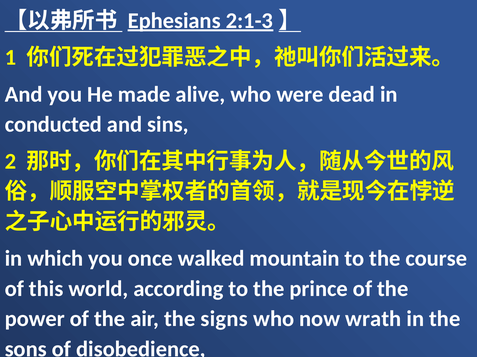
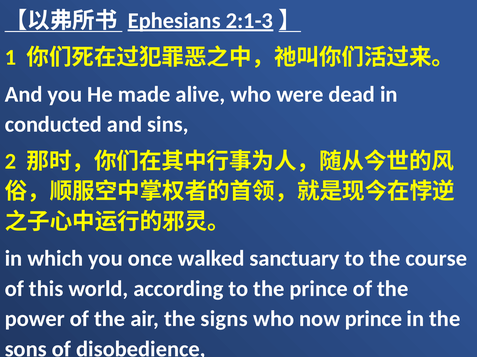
mountain: mountain -> sanctuary (295, 259)
now wrath: wrath -> prince (373, 320)
